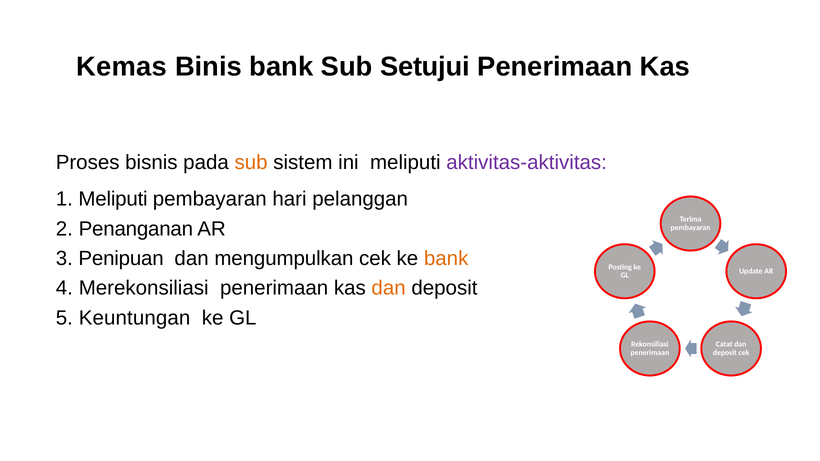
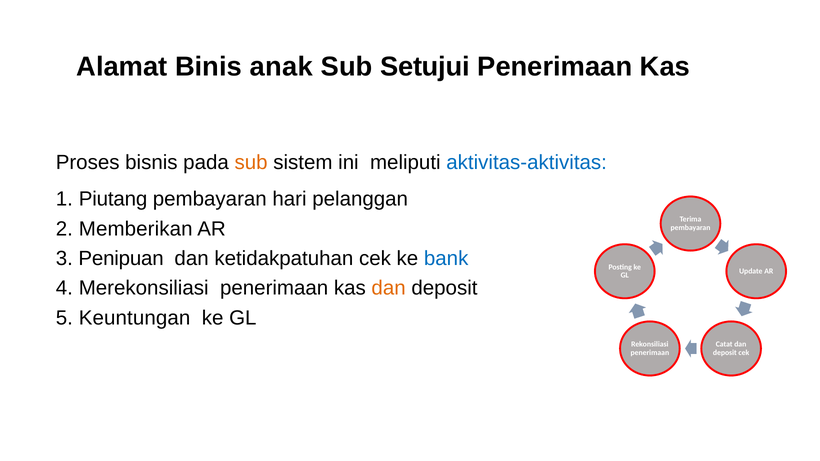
Kemas: Kemas -> Alamat (122, 67)
Binis bank: bank -> anak (281, 67)
aktivitas-aktivitas colour: purple -> blue (527, 163)
Meliputi: Meliputi -> Piutang (113, 199)
Penanganan: Penanganan -> Memberikan (136, 229)
mengumpulkan: mengumpulkan -> ketidakpatuhan (284, 259)
bank colour: orange -> blue (446, 259)
